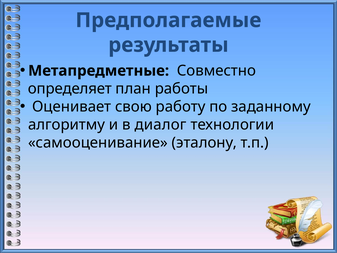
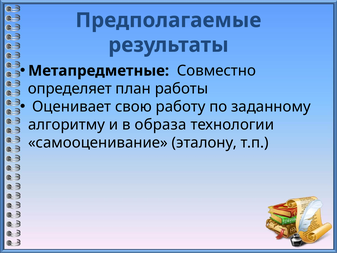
диалог: диалог -> образа (161, 125)
